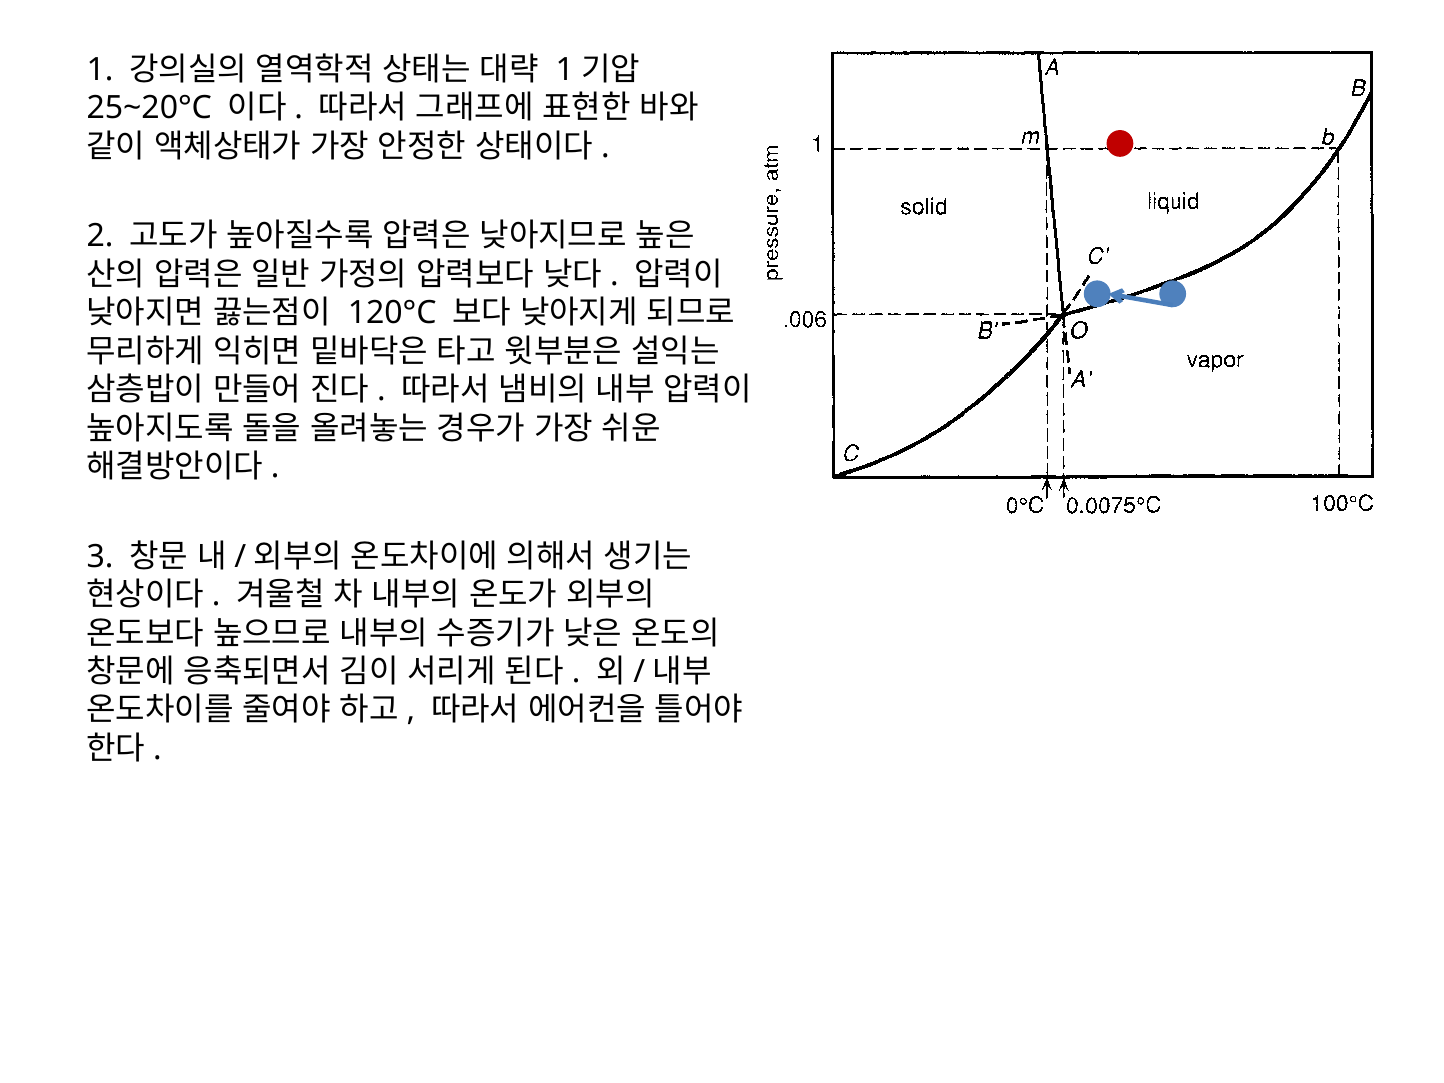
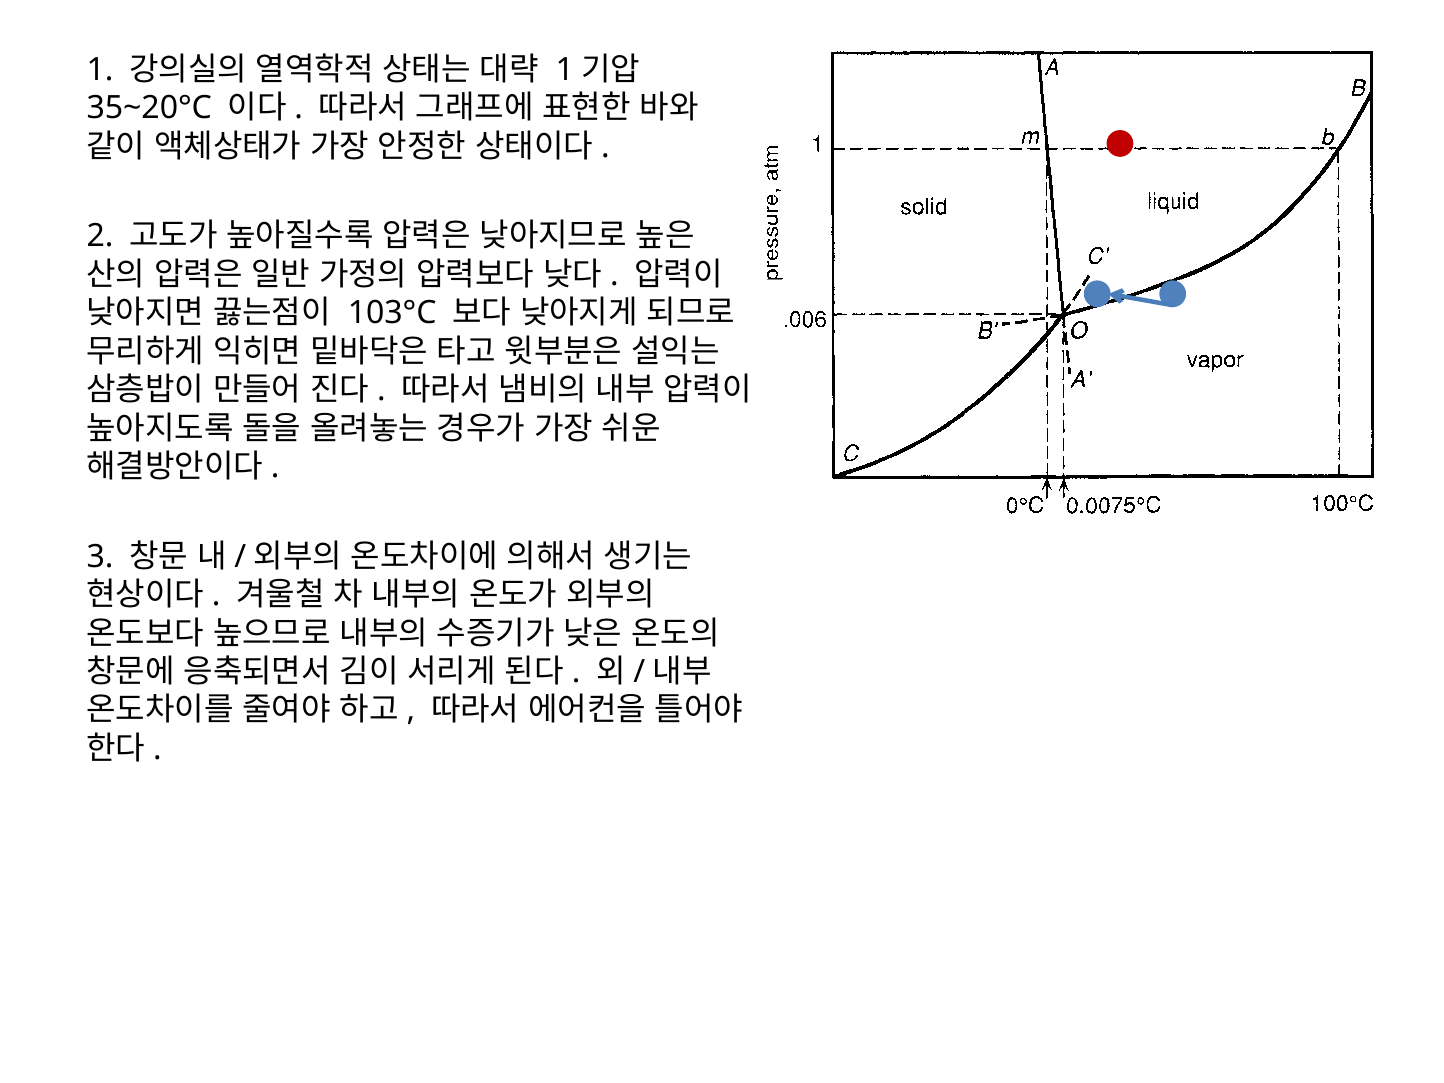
25~20°C: 25~20°C -> 35~20°C (149, 108)
120°C: 120°C -> 103°C (392, 313)
